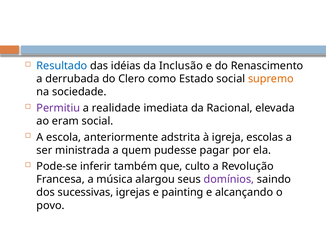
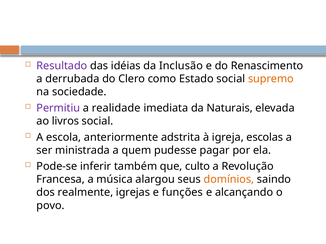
Resultado colour: blue -> purple (62, 66)
Racional: Racional -> Naturais (230, 108)
eram: eram -> livros (65, 121)
domínios colour: purple -> orange (229, 180)
sucessivas: sucessivas -> realmente (85, 193)
painting: painting -> funções (182, 193)
